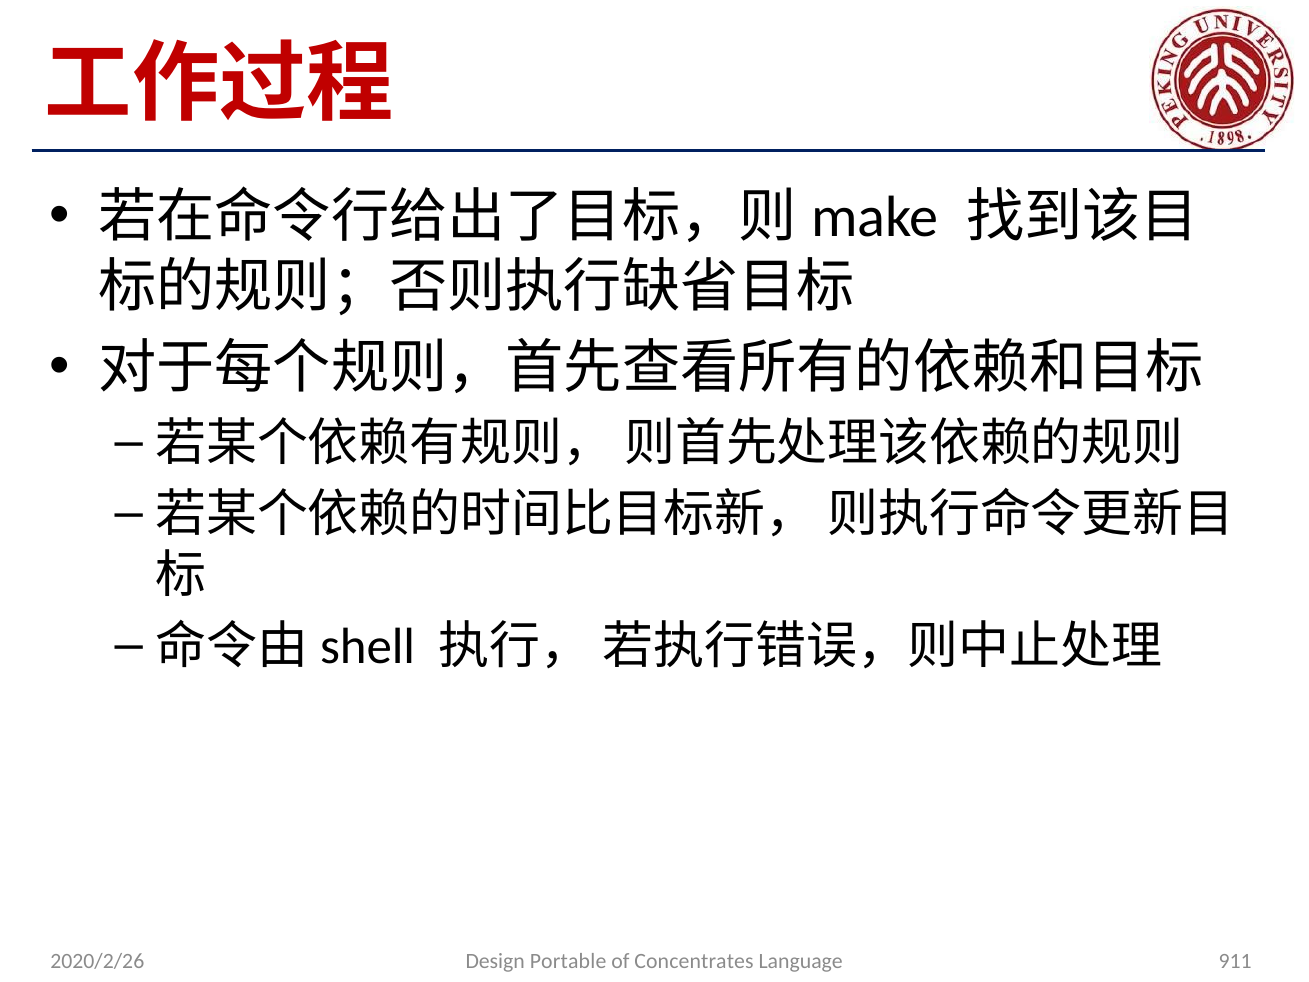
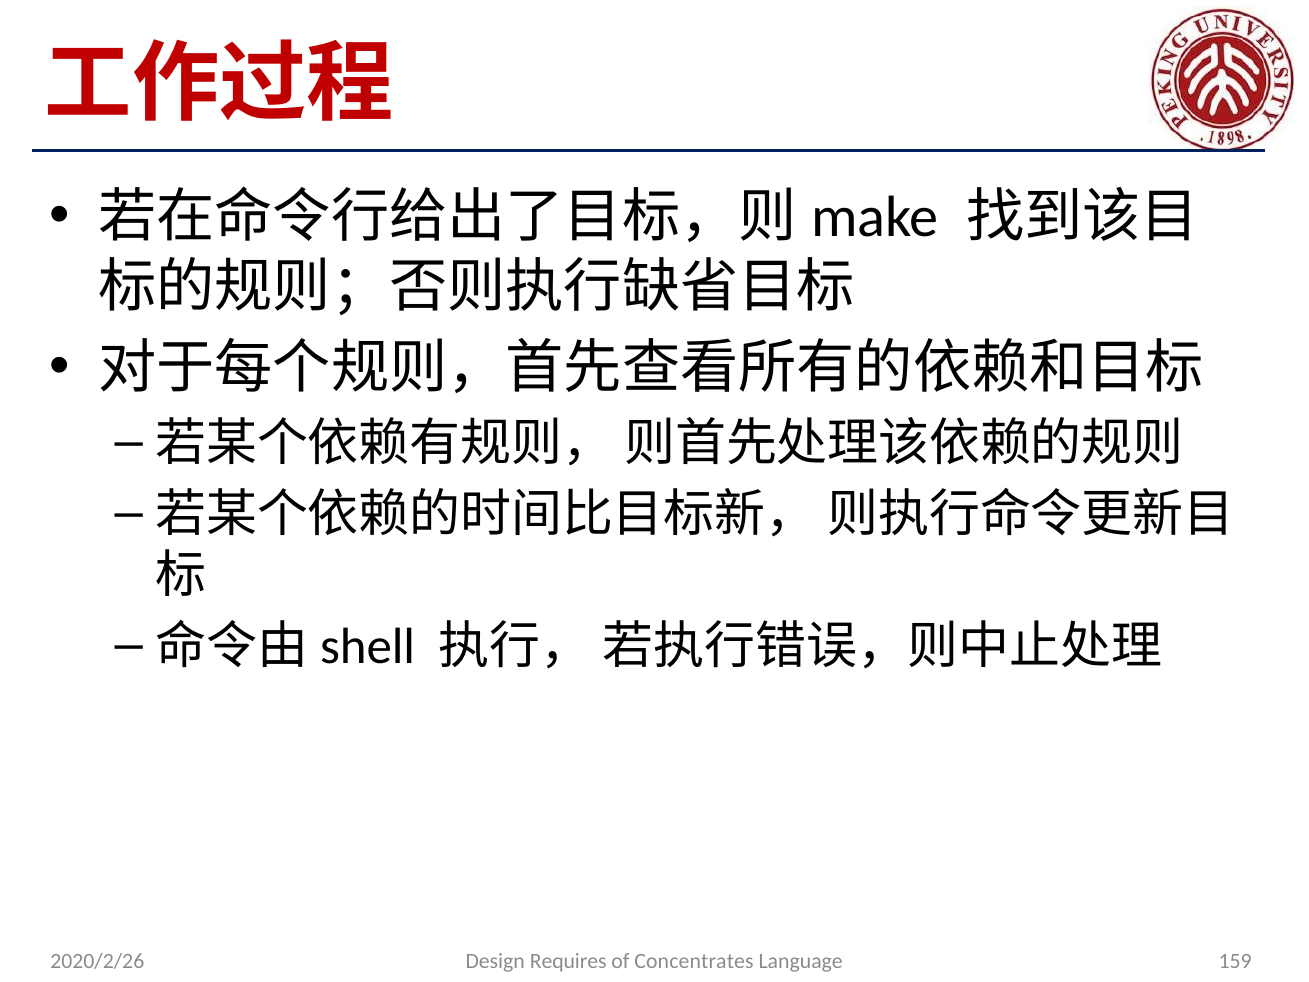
Portable: Portable -> Requires (568, 961)
911: 911 -> 159 (1235, 961)
